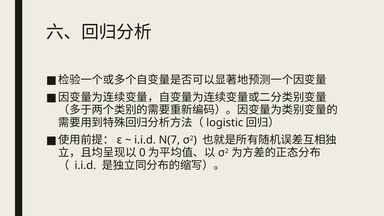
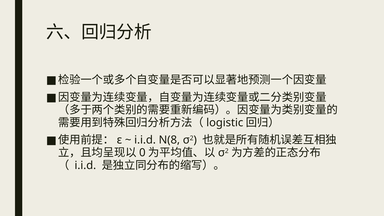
N(7: N(7 -> N(8 (169, 140)
